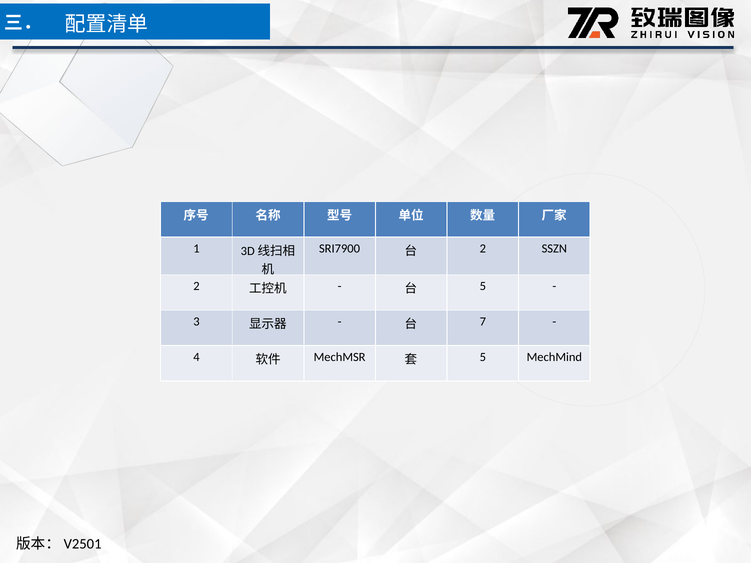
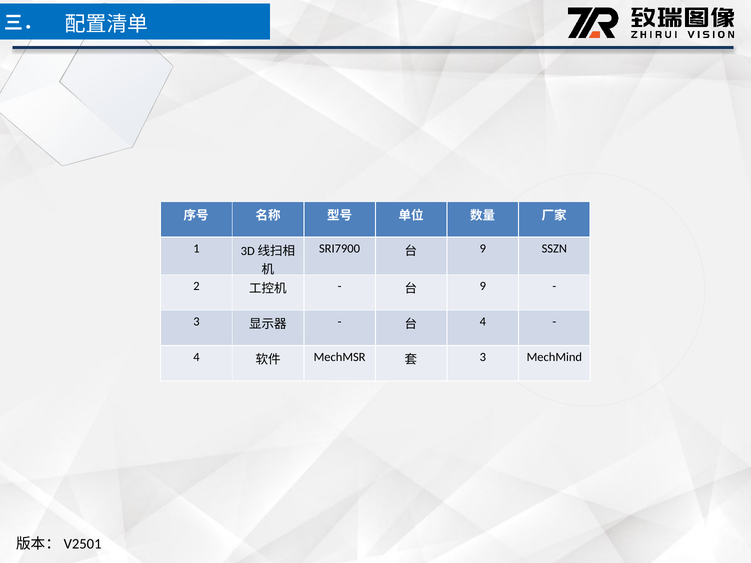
2: 2 -> 9 (483, 249)
5: 5 -> 9 (483, 286)
7: 7 -> 4 (483, 322)
5: 5 -> 3 (483, 357)
